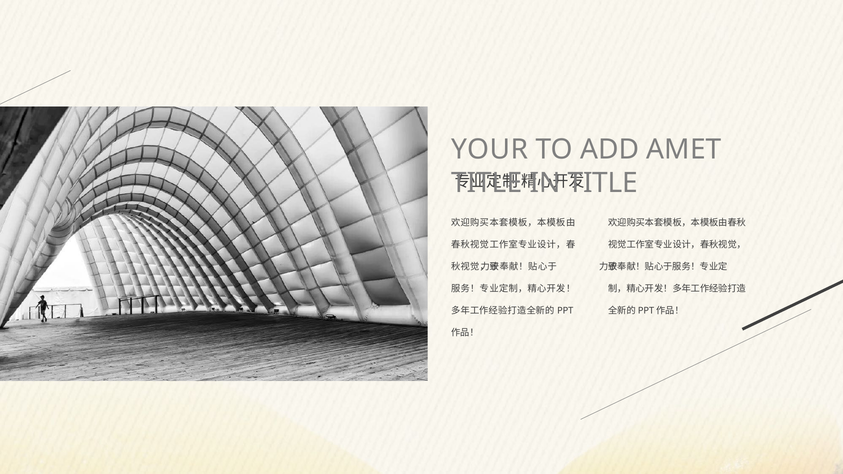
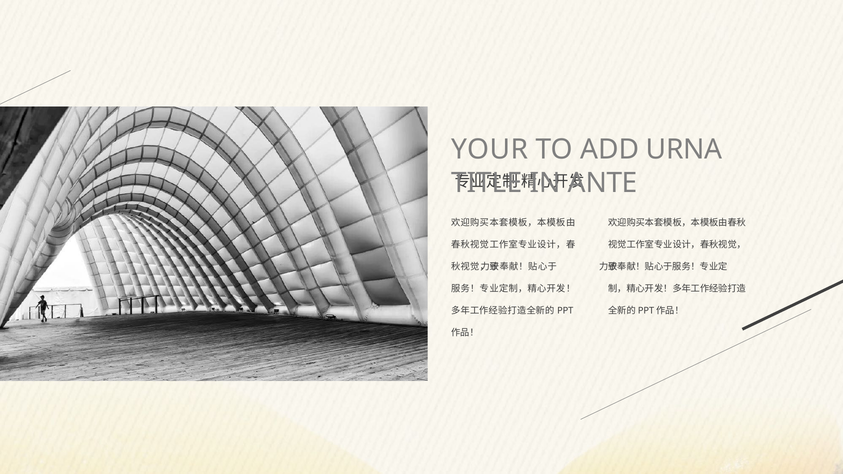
AMET: AMET -> URNA (684, 149)
TITLE: TITLE -> ANTE (603, 183)
